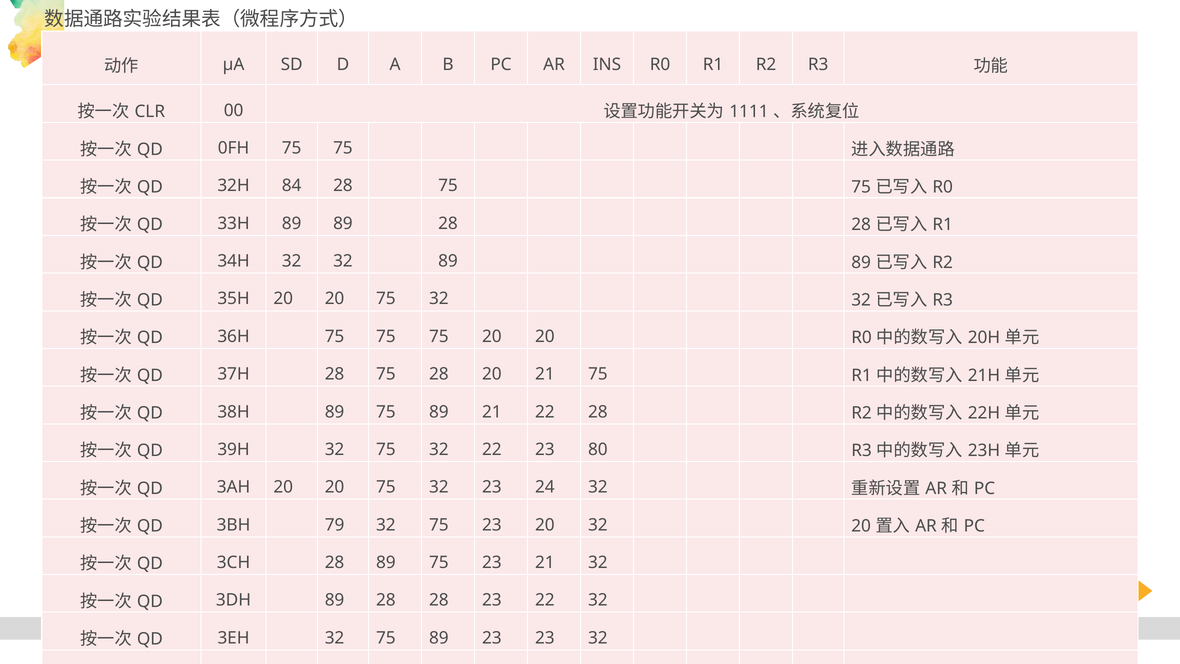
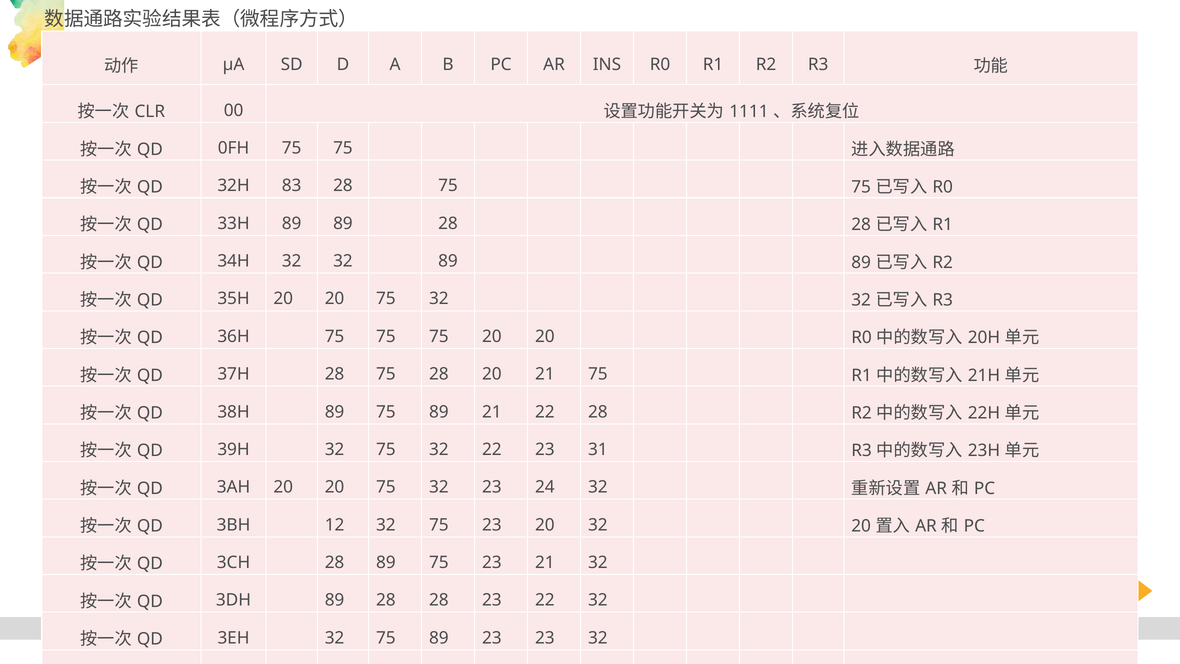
84: 84 -> 83 (292, 186)
80: 80 -> 31 (598, 449)
79: 79 -> 12 (335, 525)
